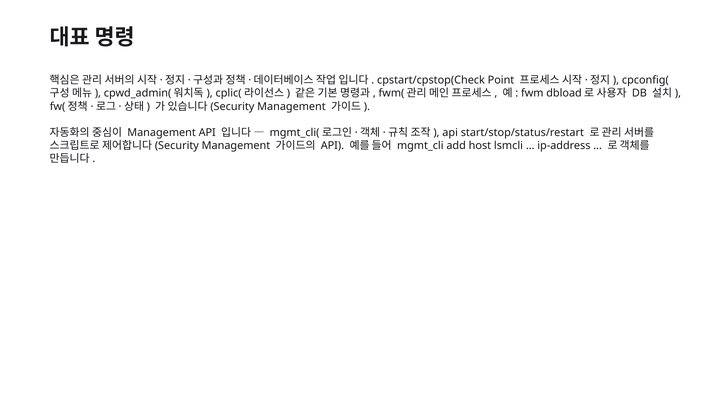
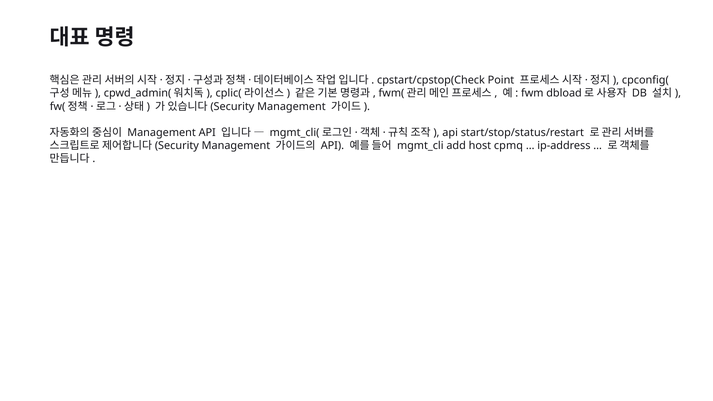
lsmcli: lsmcli -> cpmq (508, 146)
